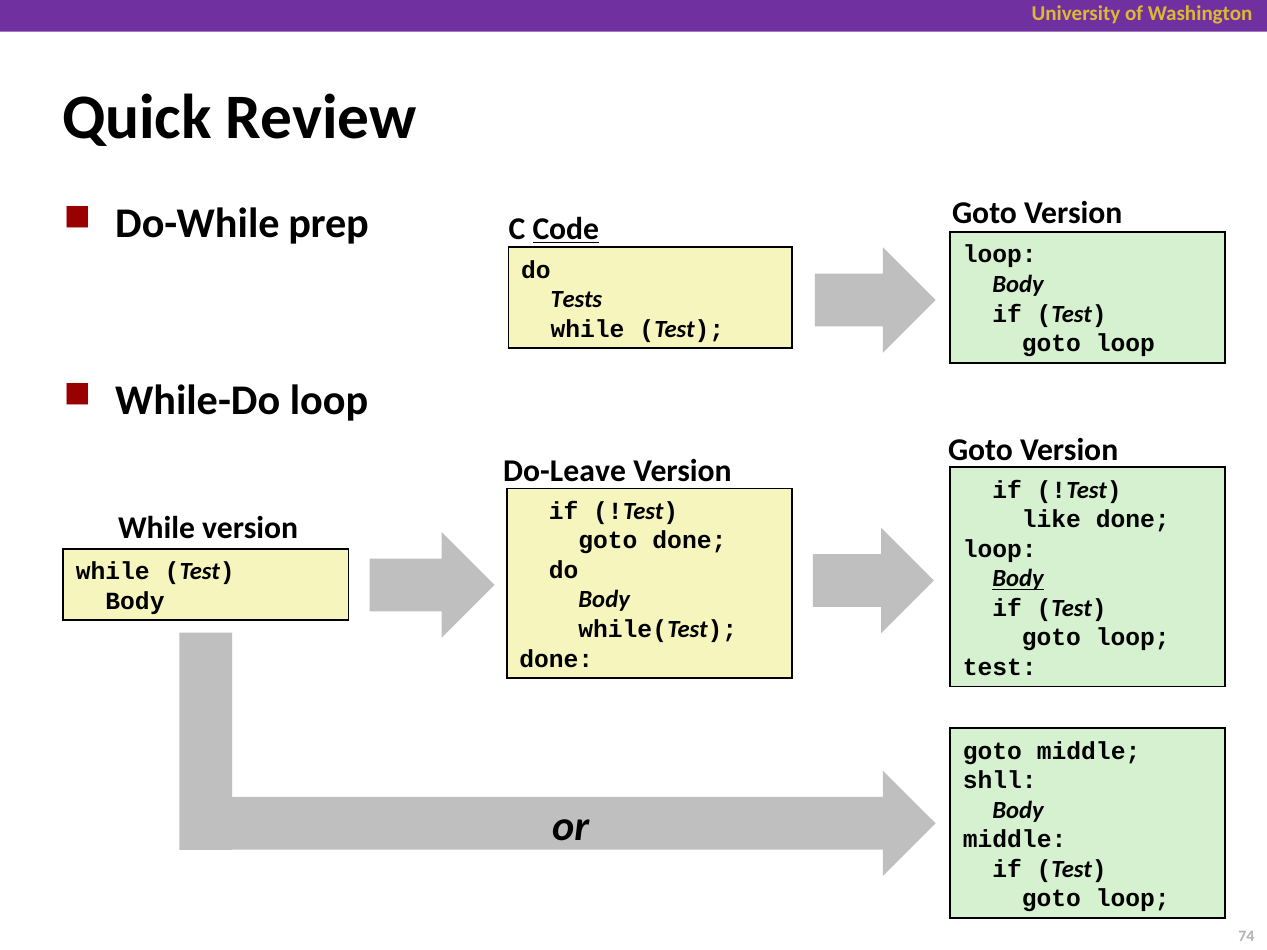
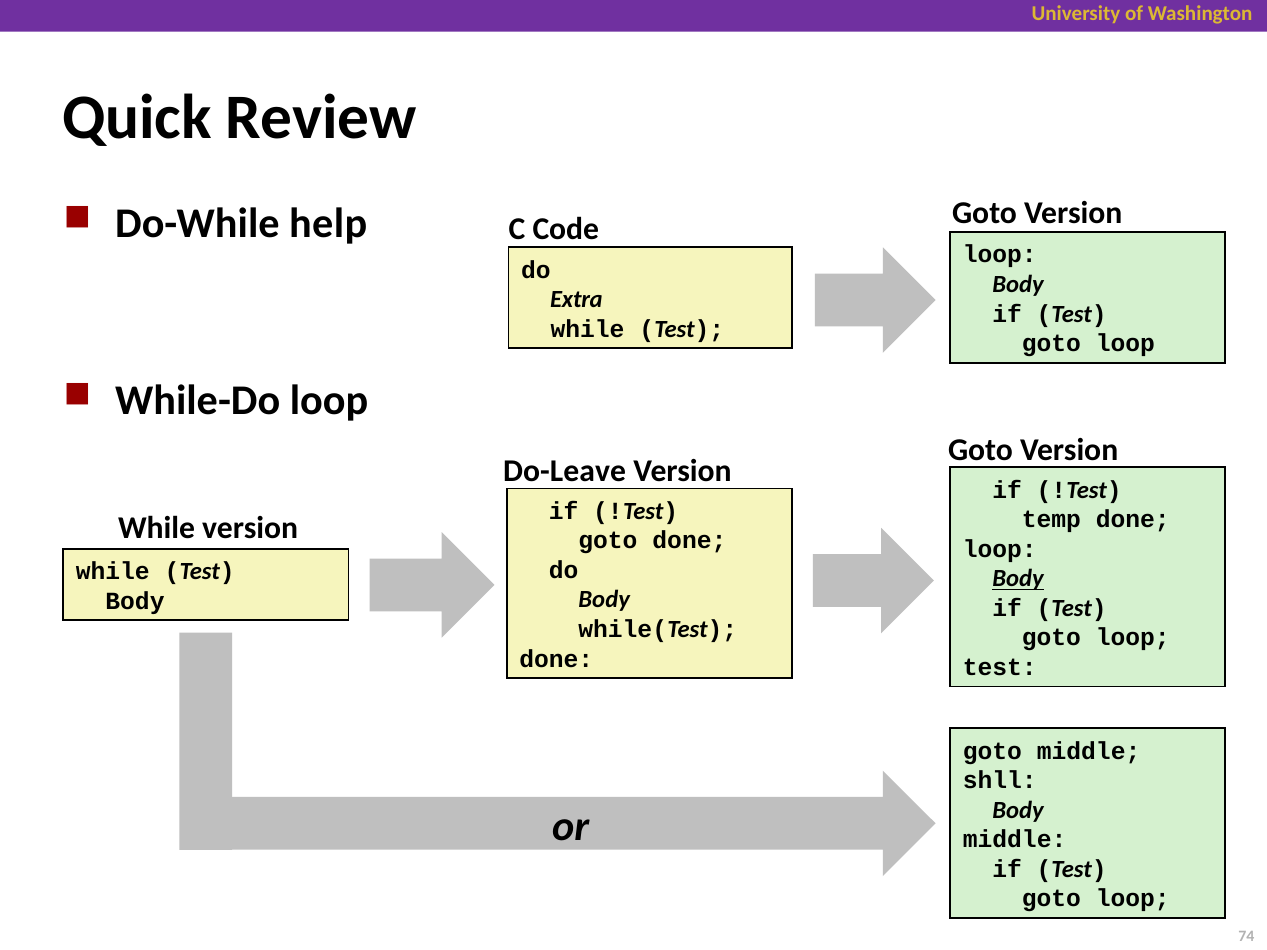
prep: prep -> help (328, 223)
Code underline: present -> none (566, 229)
Tests: Tests -> Extra (576, 300)
like: like -> temp (1051, 520)
